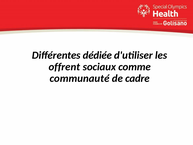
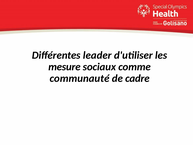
dédiée: dédiée -> leader (97, 55)
offrent: offrent -> mesure (64, 67)
